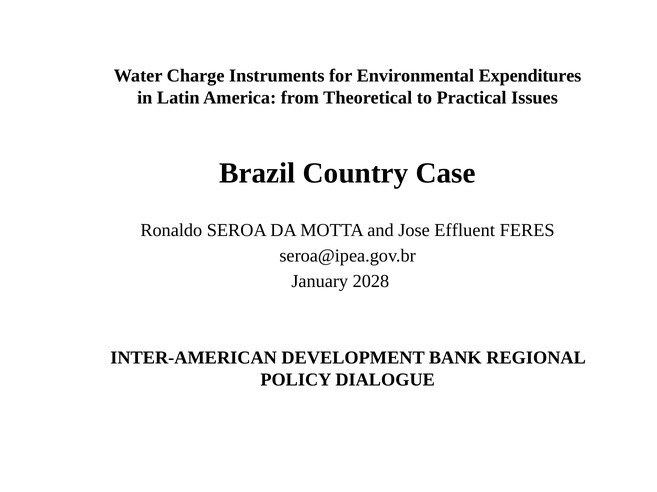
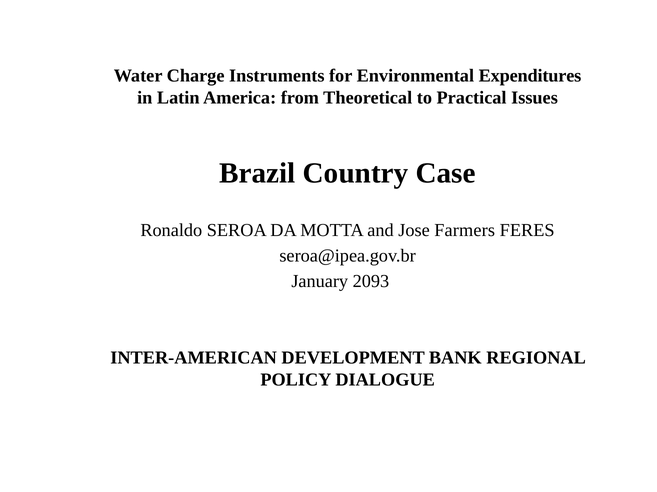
Effluent: Effluent -> Farmers (465, 231)
2028: 2028 -> 2093 (371, 282)
